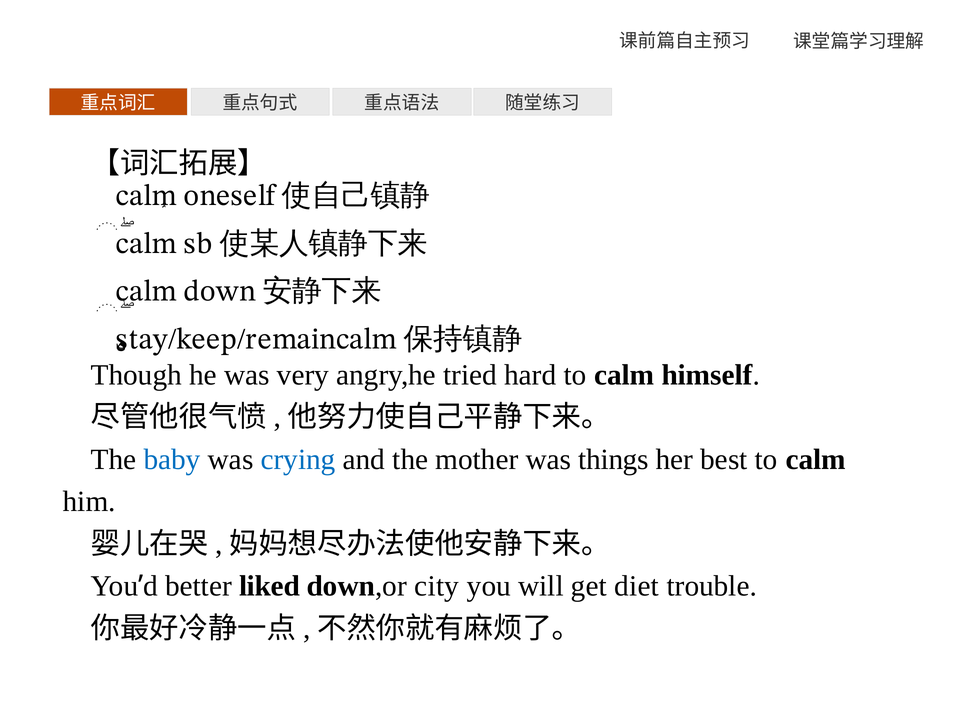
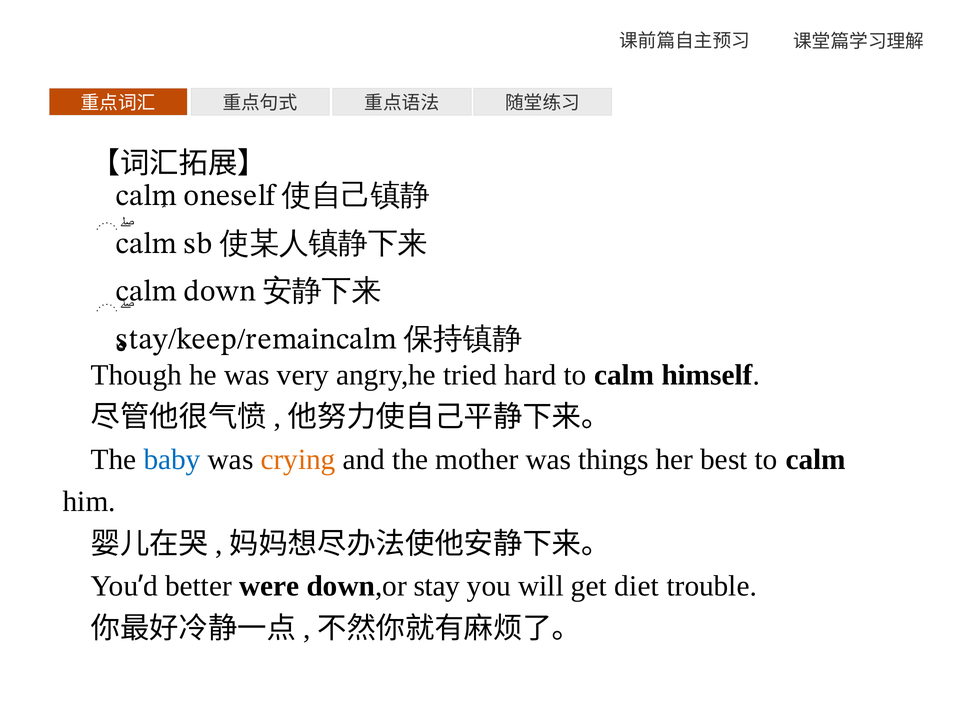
crying colour: blue -> orange (298, 459)
liked: liked -> were (269, 586)
down,or city: city -> stay (437, 586)
